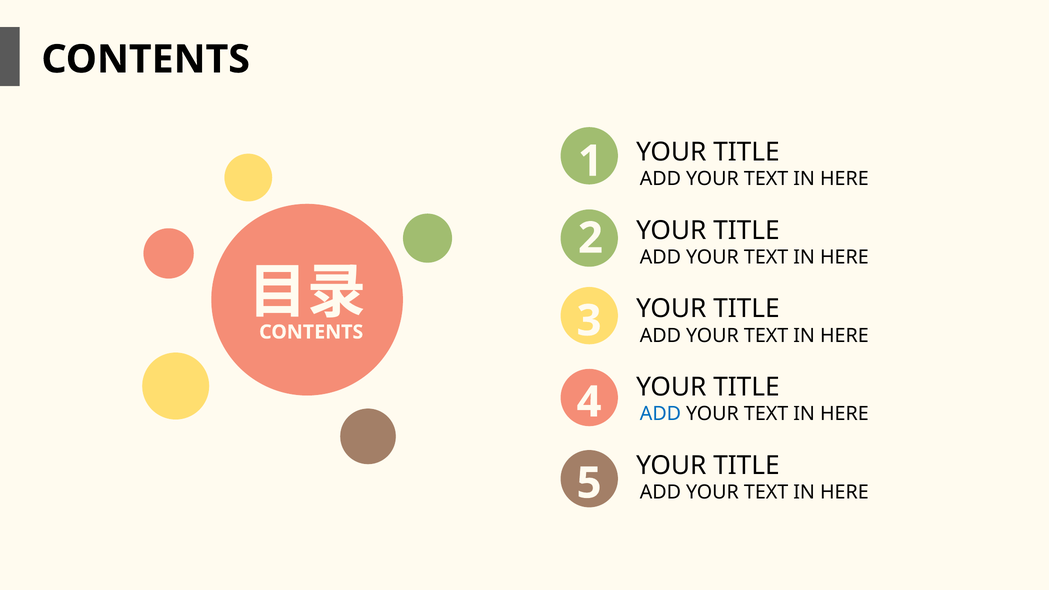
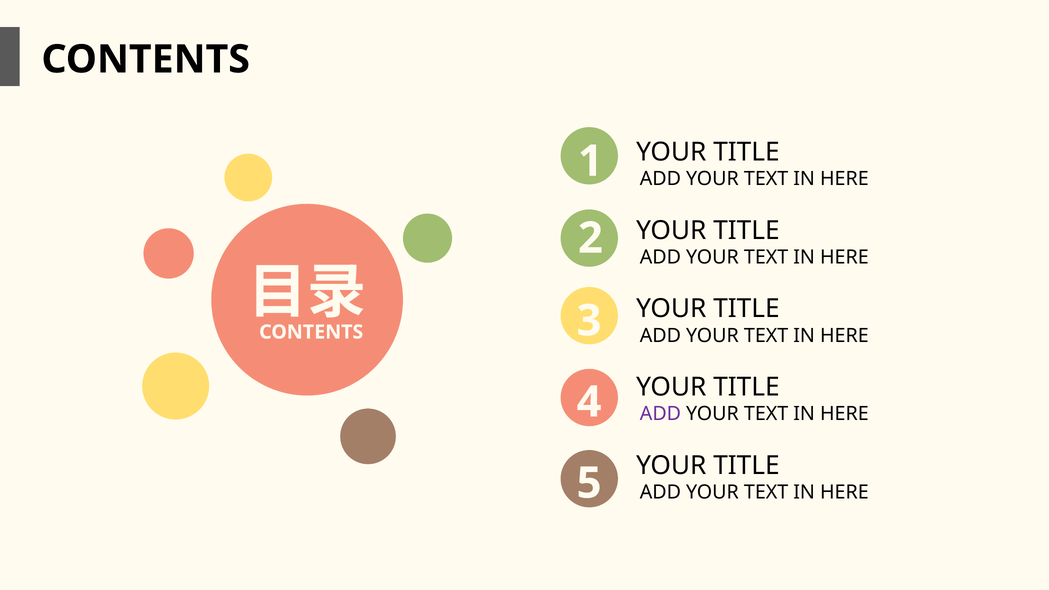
ADD colour: blue -> purple (660, 414)
